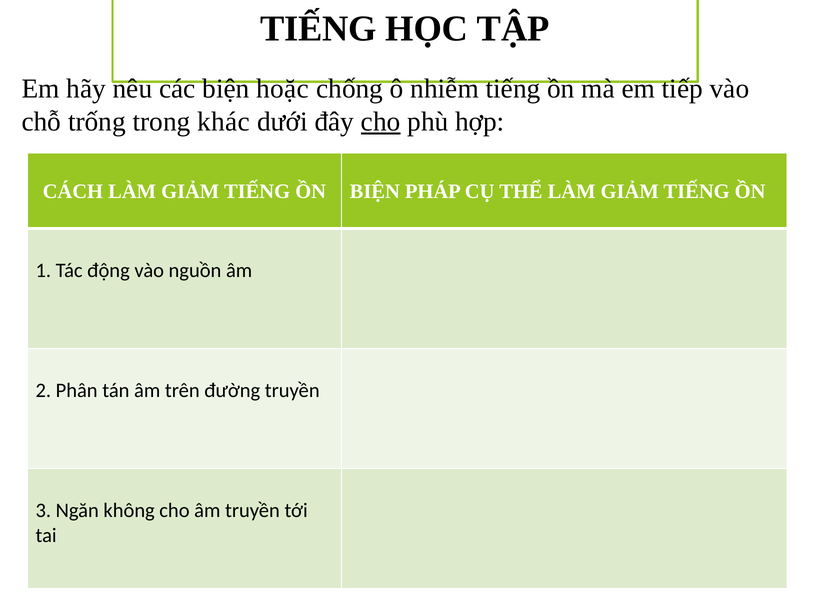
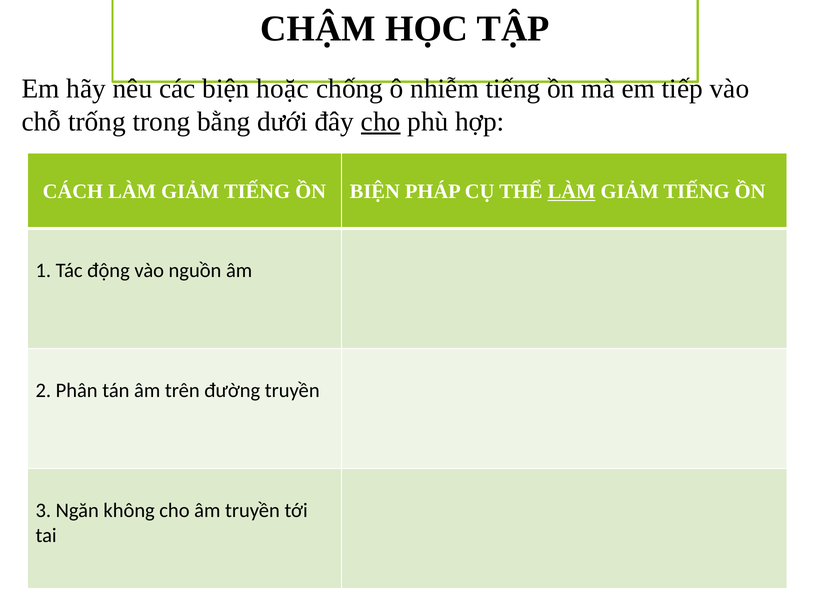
TIẾNG: TIẾNG -> CHẬM (318, 29)
khác: khác -> bằng (224, 122)
LÀM underline: none -> present (572, 191)
